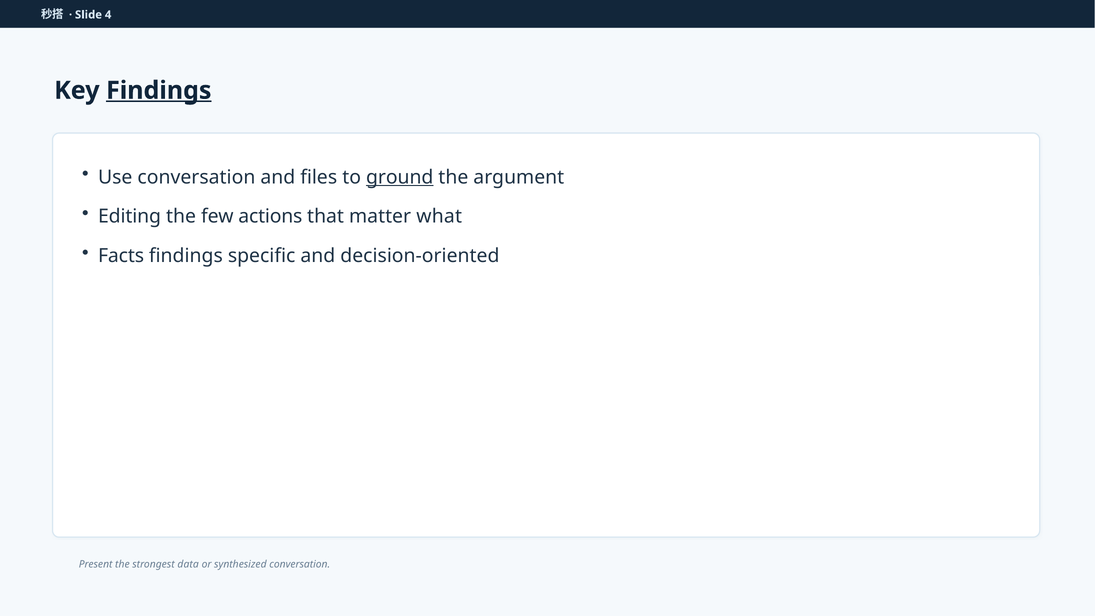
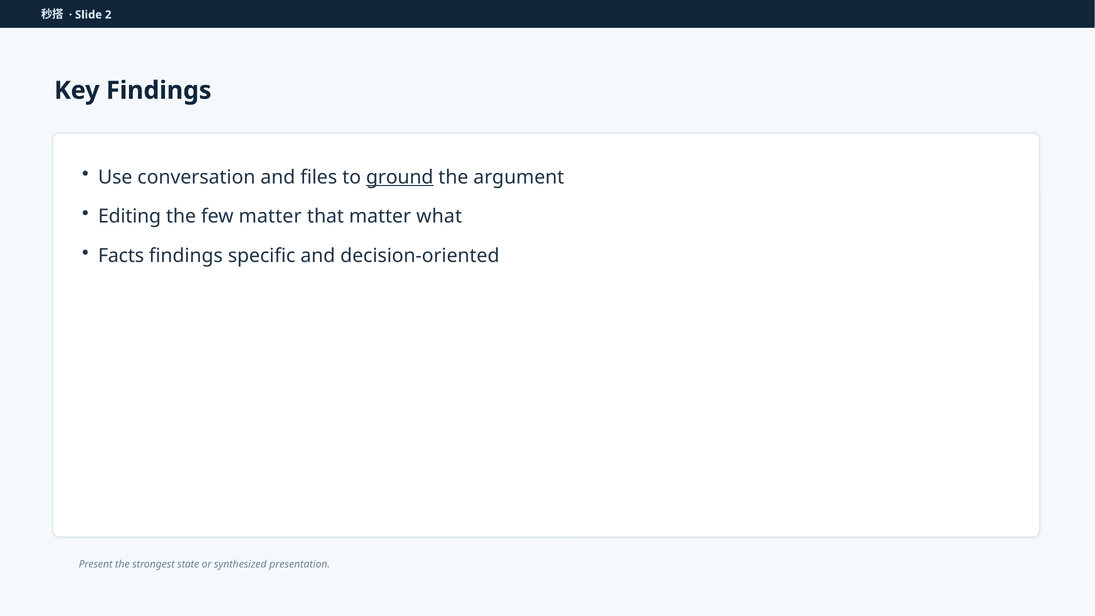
4: 4 -> 2 (108, 15)
Findings underline: present -> none (159, 90)
few actions: actions -> matter (270, 216)
data: data -> state (188, 564)
synthesized conversation: conversation -> presentation (300, 564)
